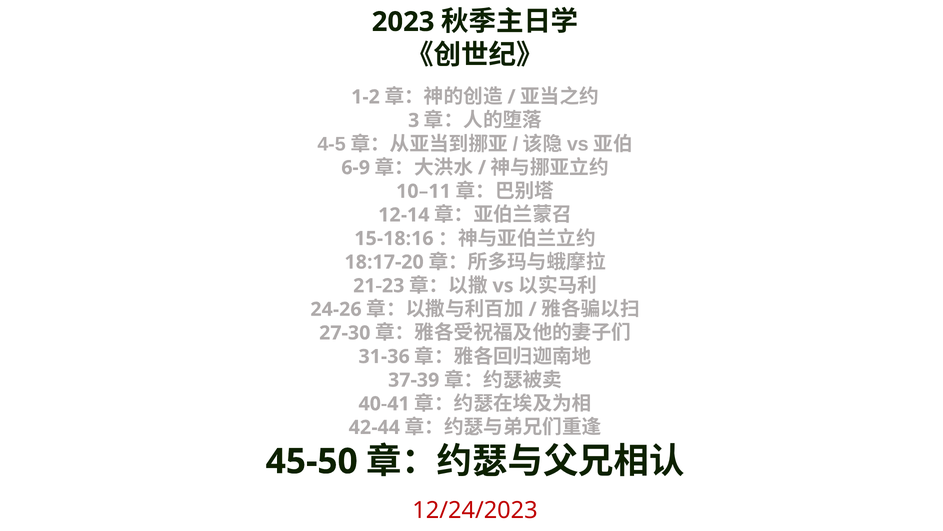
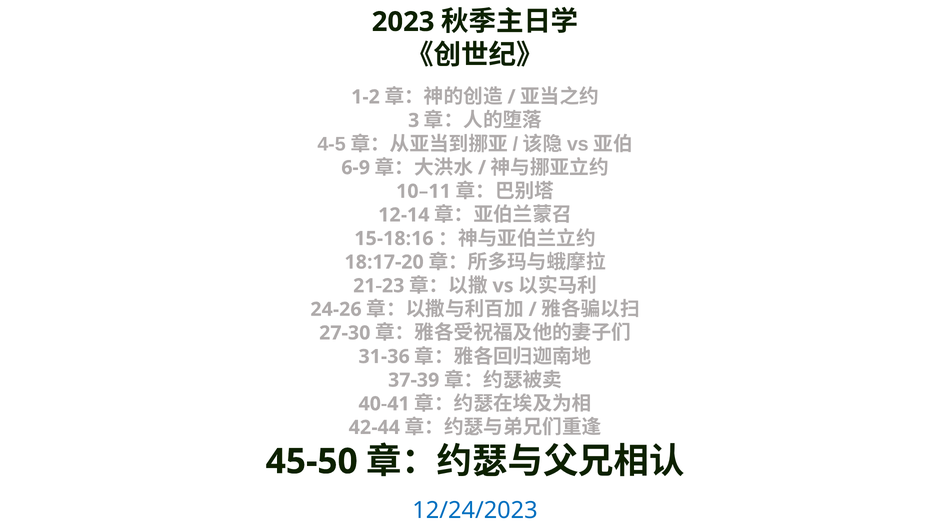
12/24/2023 colour: red -> blue (475, 510)
